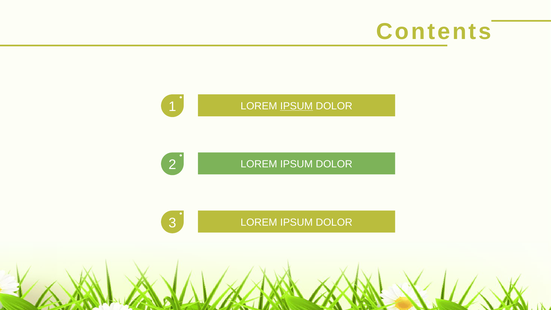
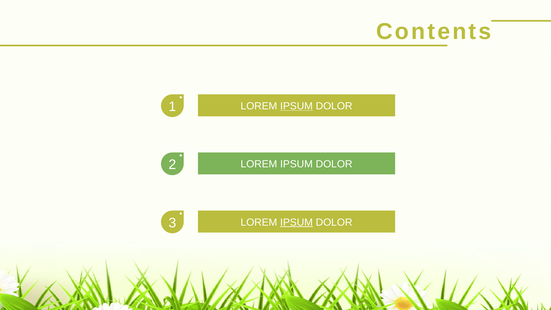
IPSUM underline: none -> present (296, 222)
